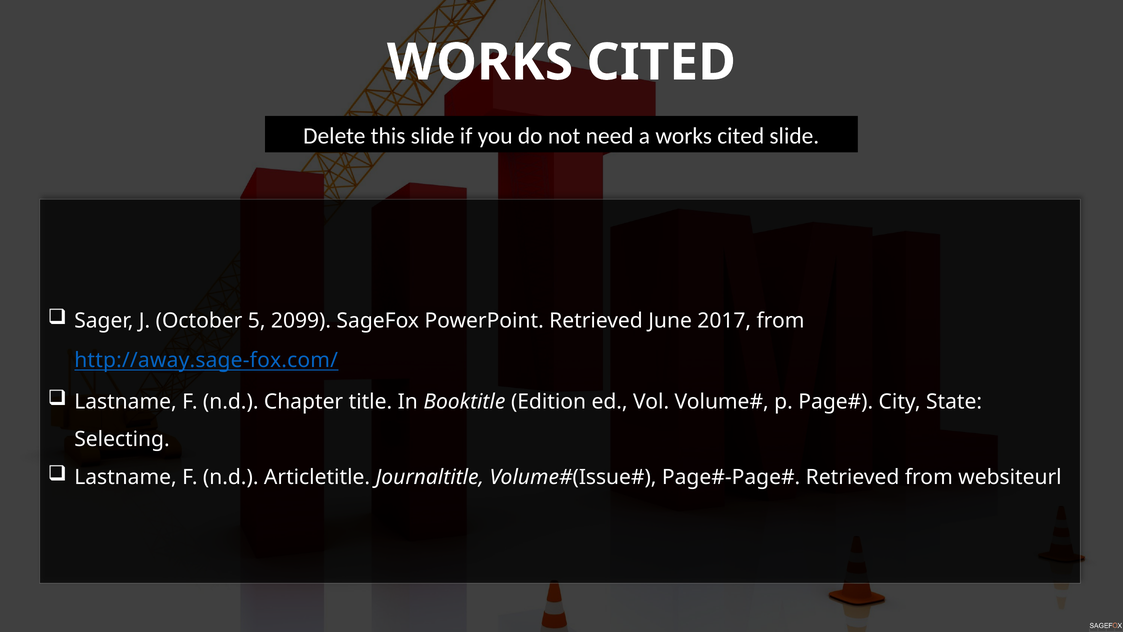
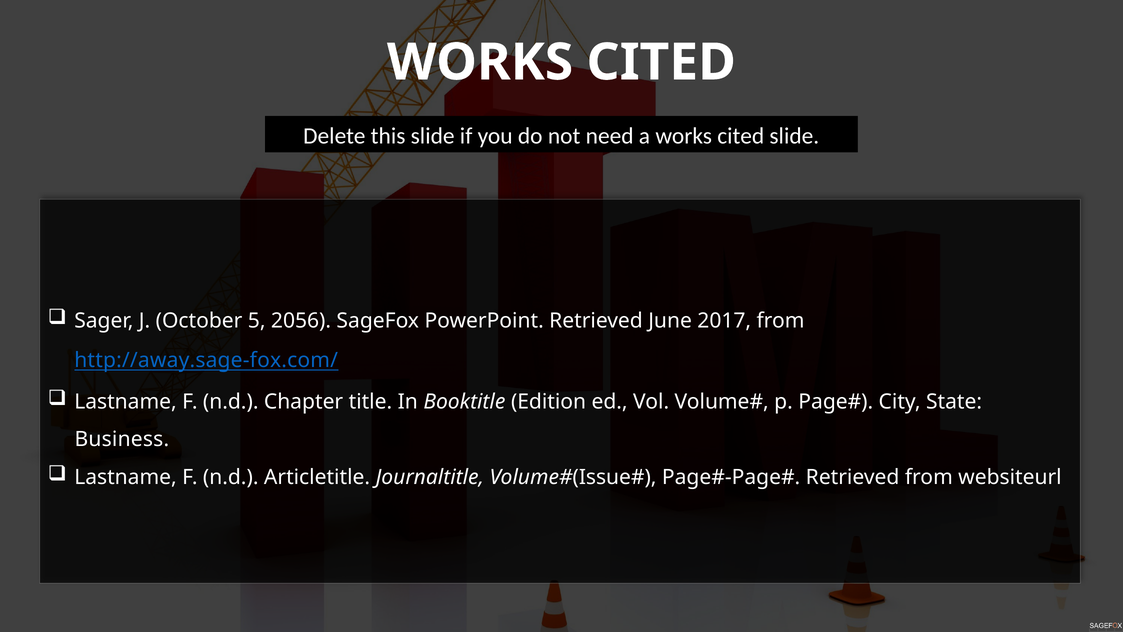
2099: 2099 -> 2056 (301, 320)
Selecting: Selecting -> Business (122, 439)
